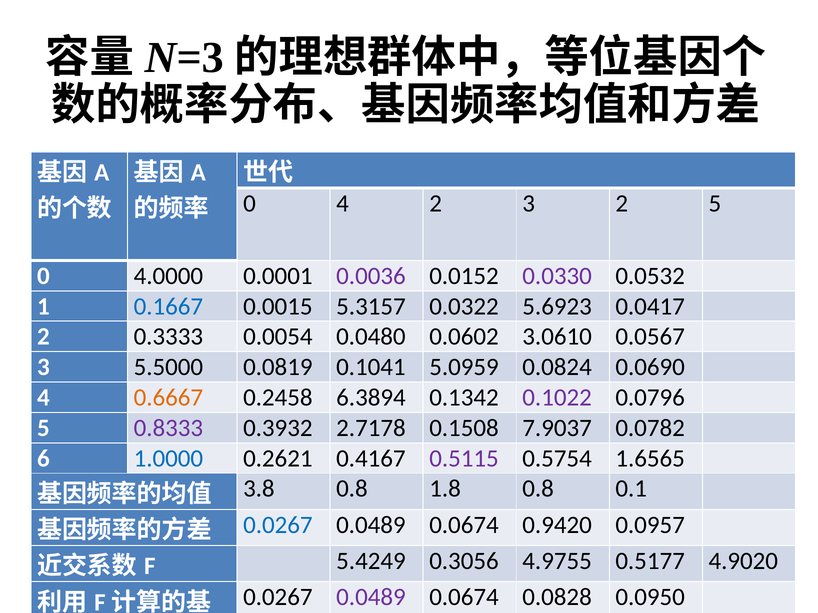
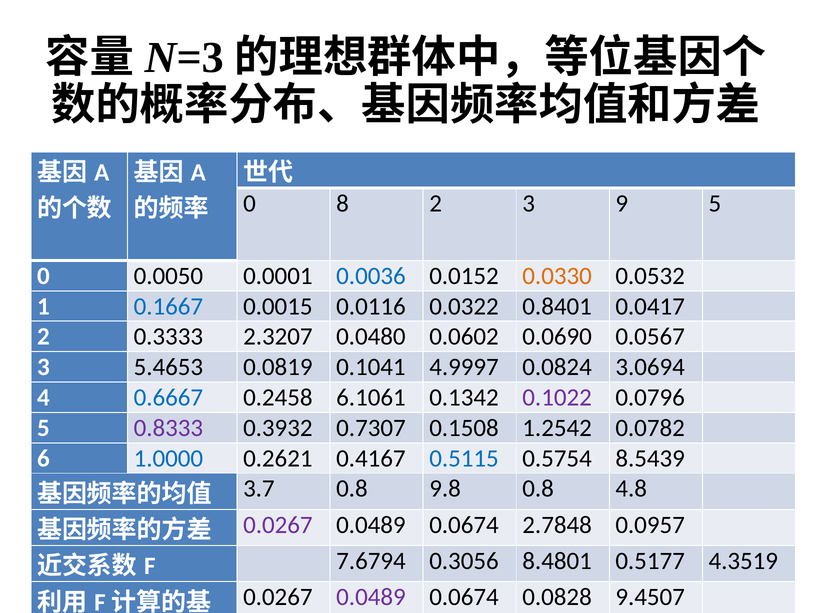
0 4: 4 -> 8 (343, 204)
3 2: 2 -> 9 (622, 204)
4.0000: 4.0000 -> 0.0050 (168, 276)
0.0036 colour: purple -> blue (371, 276)
0.0330 colour: purple -> orange (557, 276)
5.3157: 5.3157 -> 0.0116 (371, 307)
5.6923: 5.6923 -> 0.8401 (557, 307)
0.0054: 0.0054 -> 2.3207 (278, 337)
3.0610: 3.0610 -> 0.0690 (557, 337)
5.5000: 5.5000 -> 5.4653 (168, 367)
5.0959: 5.0959 -> 4.9997 (464, 367)
0.0690: 0.0690 -> 3.0694 (650, 367)
0.6667 colour: orange -> blue (168, 398)
6.3894: 6.3894 -> 6.1061 (371, 398)
2.7178: 2.7178 -> 0.7307 (371, 428)
7.9037: 7.9037 -> 1.2542 (557, 428)
0.5115 colour: purple -> blue (464, 459)
1.6565: 1.6565 -> 8.5439 (650, 459)
3.8: 3.8 -> 3.7 (259, 489)
1.8: 1.8 -> 9.8 (445, 489)
0.1: 0.1 -> 4.8 (631, 489)
0.0267 colour: blue -> purple (278, 525)
0.9420: 0.9420 -> 2.7848 (557, 525)
5.4249: 5.4249 -> 7.6794 (371, 561)
4.9755: 4.9755 -> 8.4801 (557, 561)
4.9020: 4.9020 -> 4.3519 (743, 561)
0.0950: 0.0950 -> 9.4507 (650, 598)
